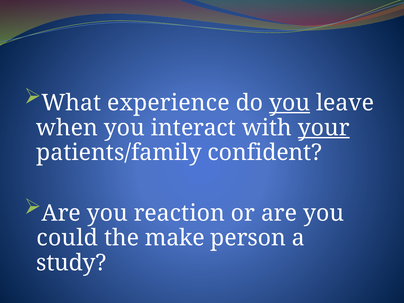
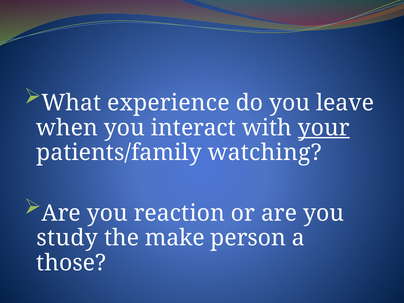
you underline: present -> none (290, 103)
confident: confident -> watching (265, 153)
could: could -> study (67, 238)
study: study -> those (71, 263)
